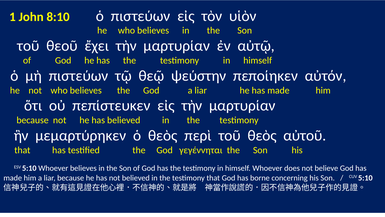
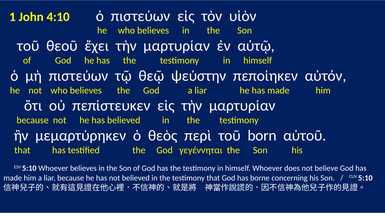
8:10: 8:10 -> 4:10 (58, 17)
τοῦ θεὸς: θεὸς -> born (262, 136)
